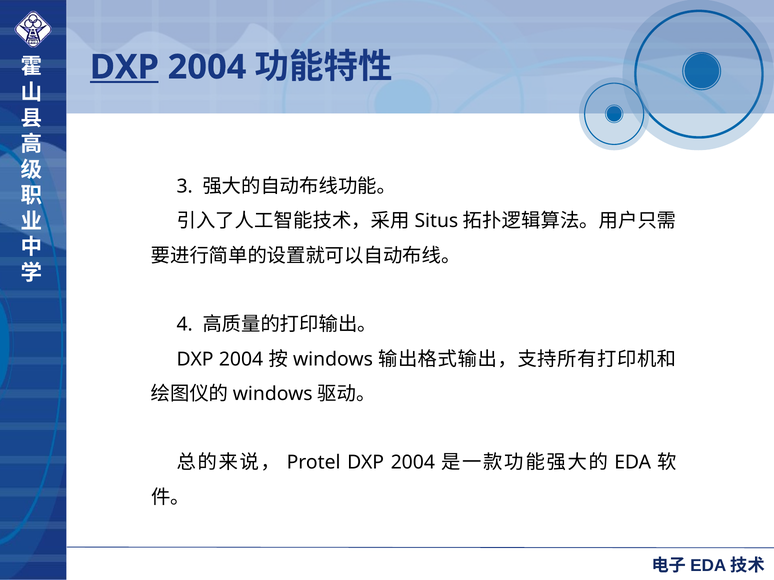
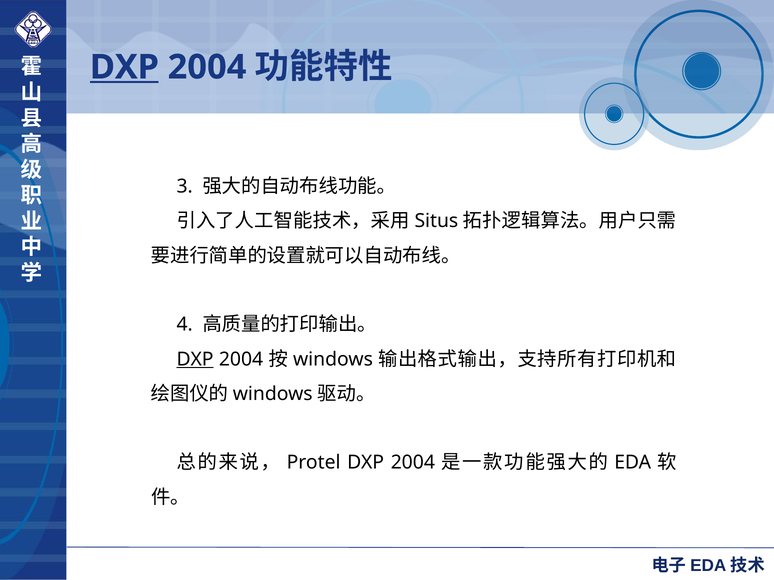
DXP underline: none -> present (195, 360)
